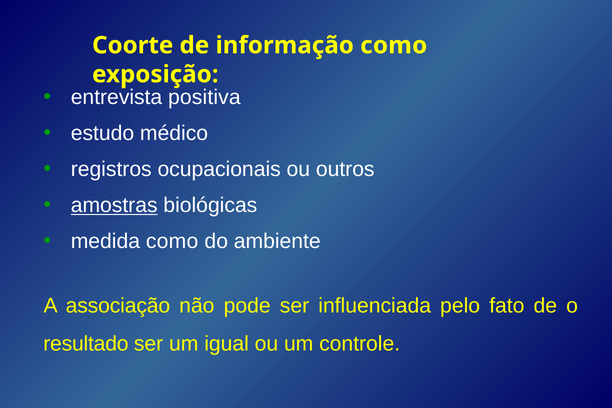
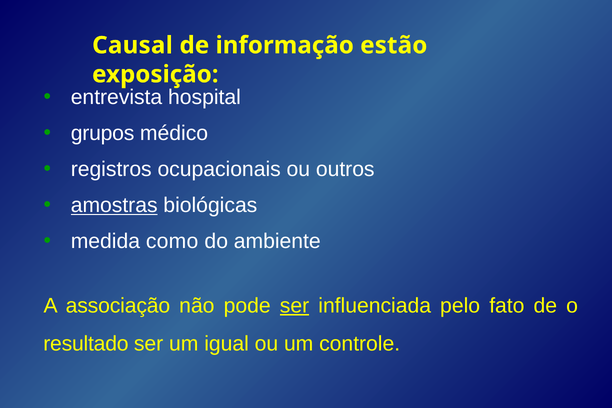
Coorte: Coorte -> Causal (133, 45)
informação como: como -> estão (394, 45)
positiva: positiva -> hospital (204, 97)
estudo: estudo -> grupos (103, 133)
ser underline: none -> present (295, 306)
